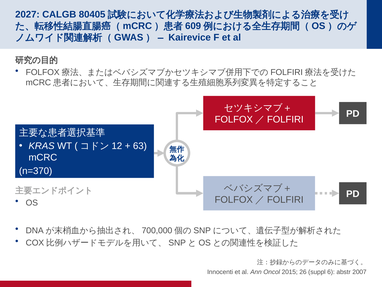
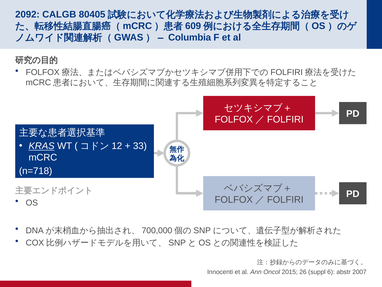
2027: 2027 -> 2092 (27, 15)
Kairevice: Kairevice -> Columbia (190, 37)
KRAS underline: none -> present (42, 146)
63: 63 -> 33 (140, 146)
n=370: n=370 -> n=718 (36, 171)
